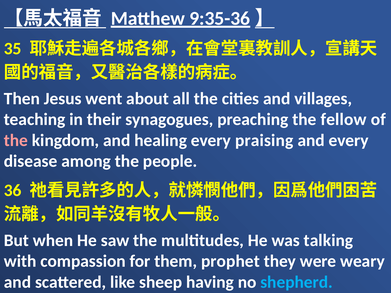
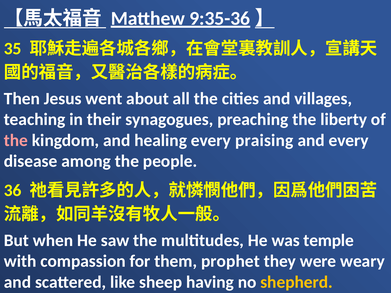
fellow: fellow -> liberty (344, 120)
talking: talking -> temple (329, 241)
shepherd colour: light blue -> yellow (297, 282)
